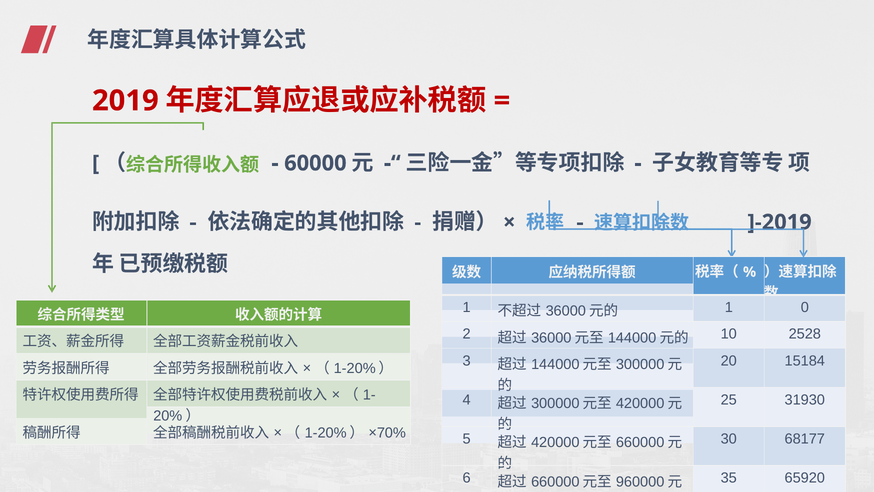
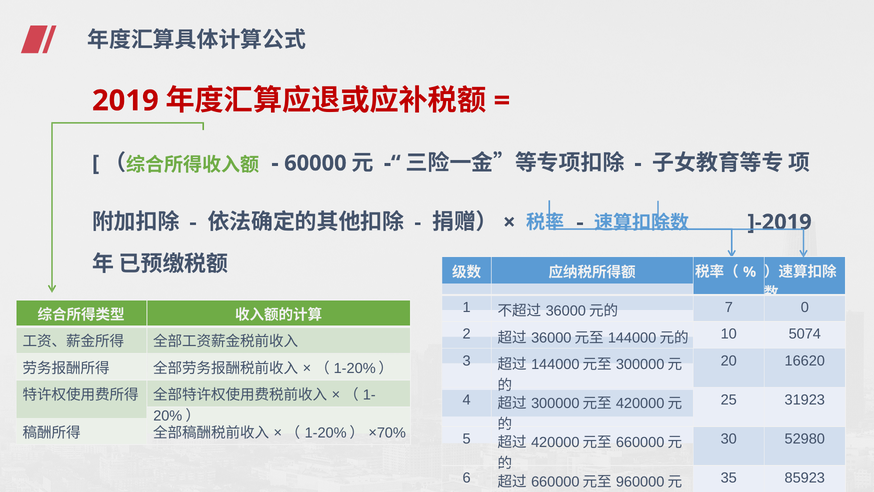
1: 1 -> 7 (729, 307)
2528: 2528 -> 5074 (805, 334)
15184: 15184 -> 16620 (805, 360)
31930: 31930 -> 31923 (805, 400)
68177: 68177 -> 52980 (805, 439)
65920: 65920 -> 85923 (805, 478)
